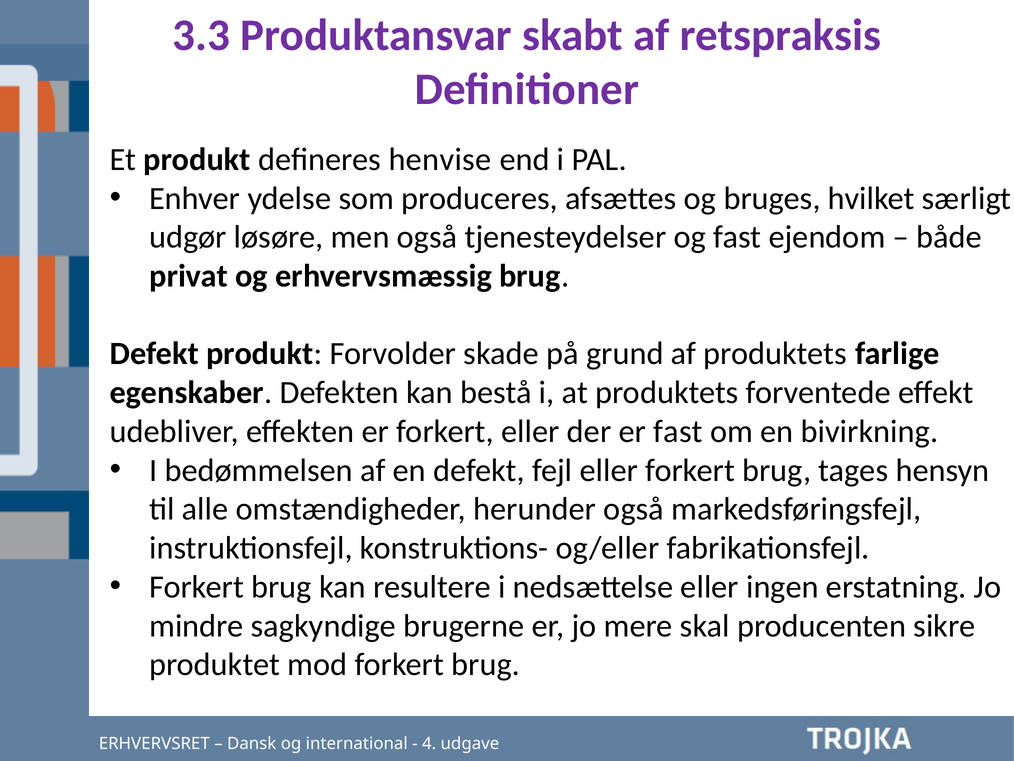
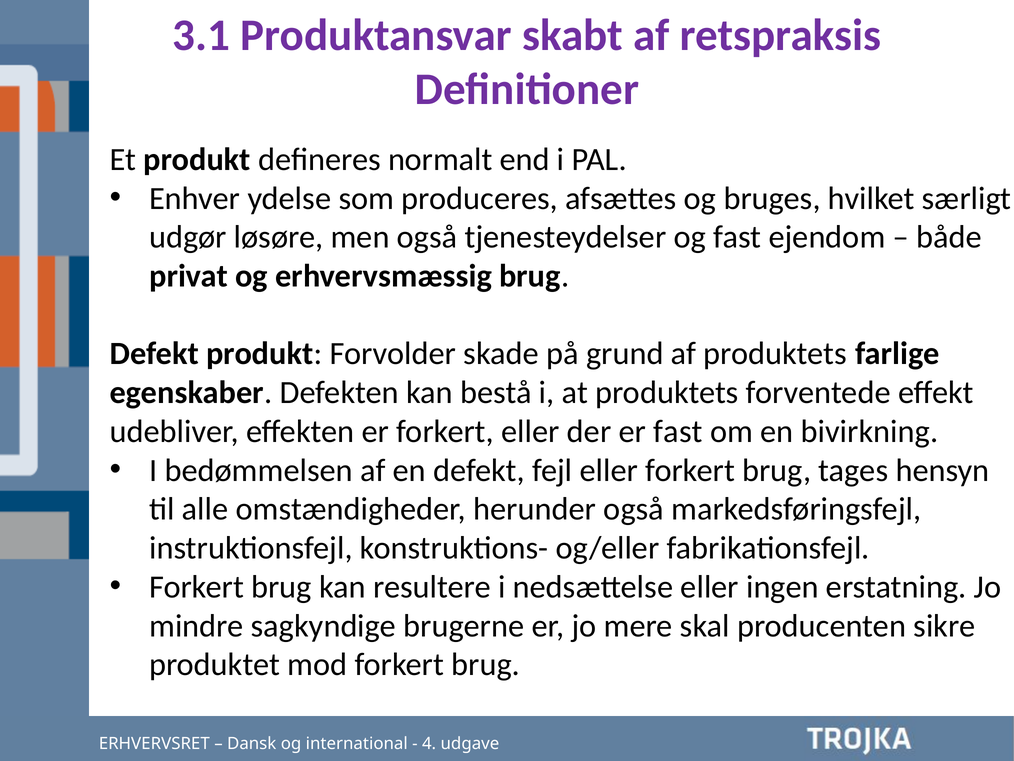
3.3: 3.3 -> 3.1 (201, 35)
henvise: henvise -> normalt (440, 159)
